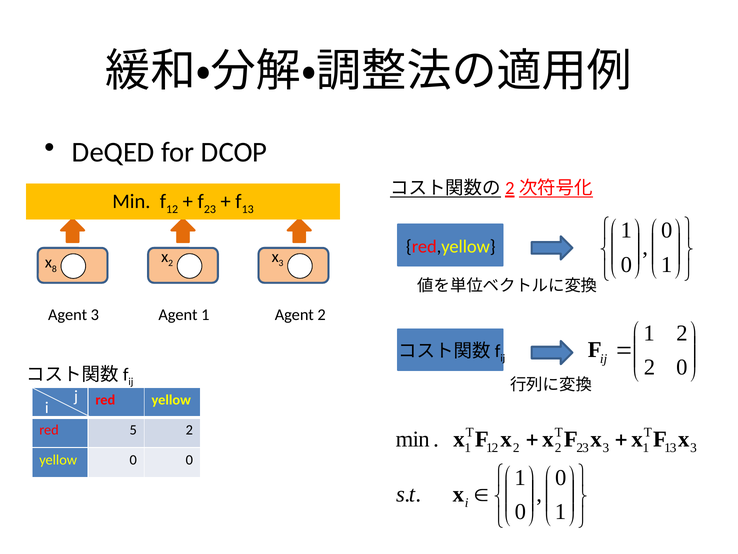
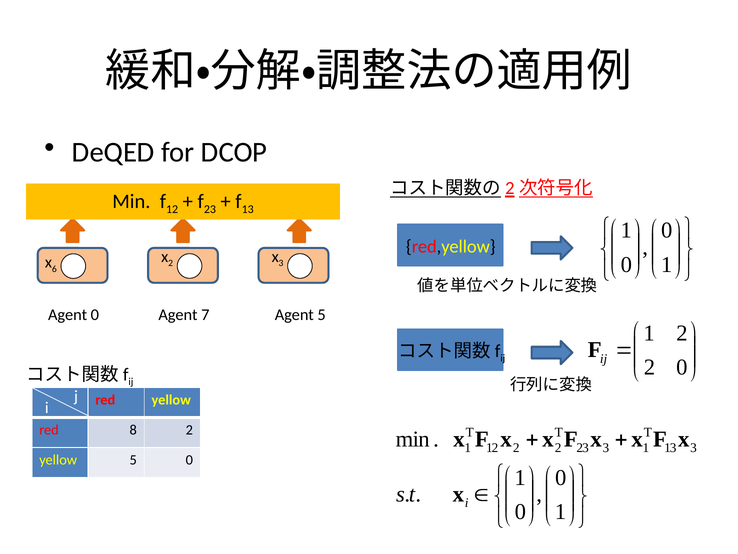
8: 8 -> 6 (54, 269)
Agent 3: 3 -> 0 (95, 315)
Agent 1: 1 -> 7 (205, 315)
Agent 2: 2 -> 5 (322, 315)
5: 5 -> 8 (133, 430)
yellow 0: 0 -> 5 (133, 460)
